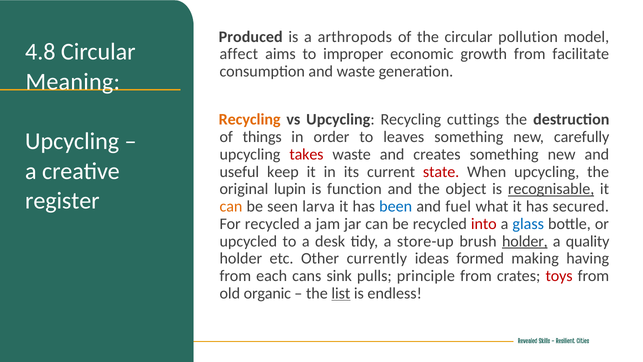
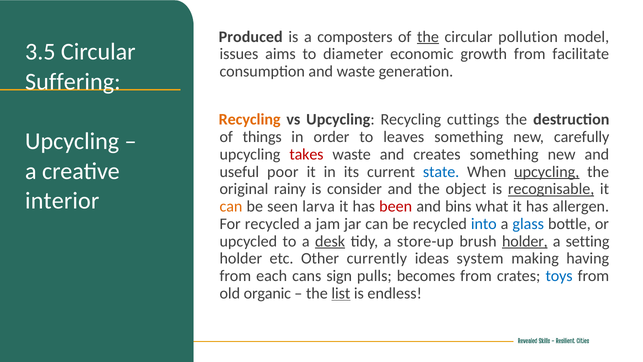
arthropods: arthropods -> composters (355, 37)
the underline: none -> present (428, 37)
4.8: 4.8 -> 3.5 (40, 52)
affect: affect -> issues (239, 54)
improper: improper -> diameter (353, 54)
Meaning: Meaning -> Suffering (73, 82)
keep: keep -> poor (283, 172)
state colour: red -> blue (441, 172)
upcycling underline: none -> present (547, 172)
lupin: lupin -> rainy (290, 189)
function: function -> consider (355, 189)
register: register -> interior (62, 201)
been colour: blue -> red (396, 206)
fuel: fuel -> bins (458, 206)
secured: secured -> allergen (581, 206)
into colour: red -> blue (484, 224)
desk underline: none -> present (330, 241)
quality: quality -> setting (588, 241)
formed: formed -> system (480, 258)
sink: sink -> sign (339, 276)
principle: principle -> becomes (426, 276)
toys colour: red -> blue (559, 276)
